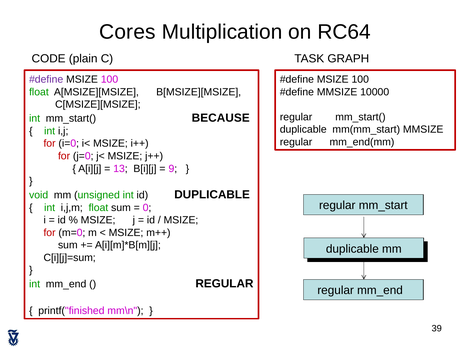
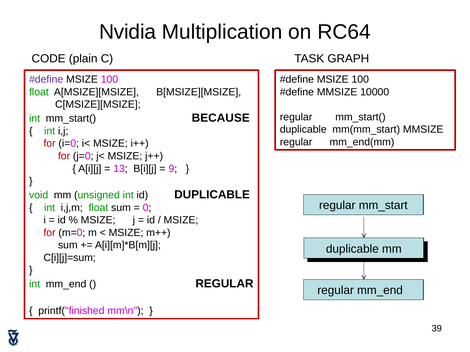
Cores: Cores -> Nvidia (128, 32)
